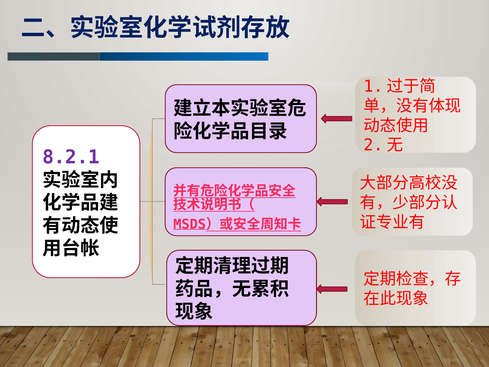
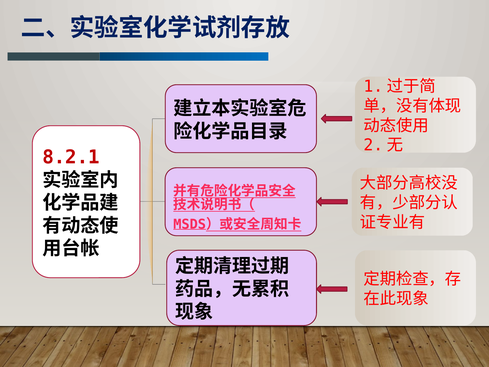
8.2.1 colour: purple -> red (71, 157)
